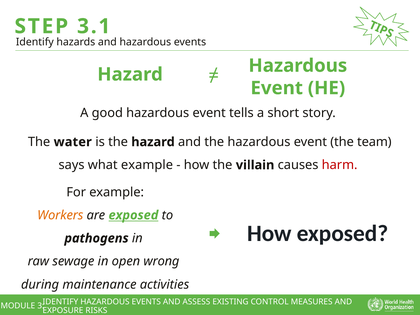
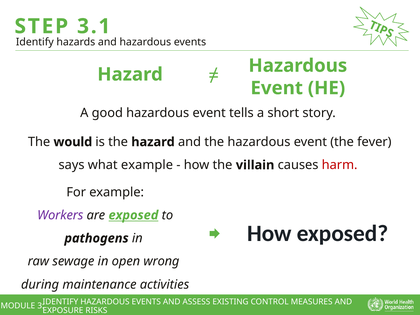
water: water -> would (73, 142)
team: team -> fever (374, 142)
Workers colour: orange -> purple (60, 215)
